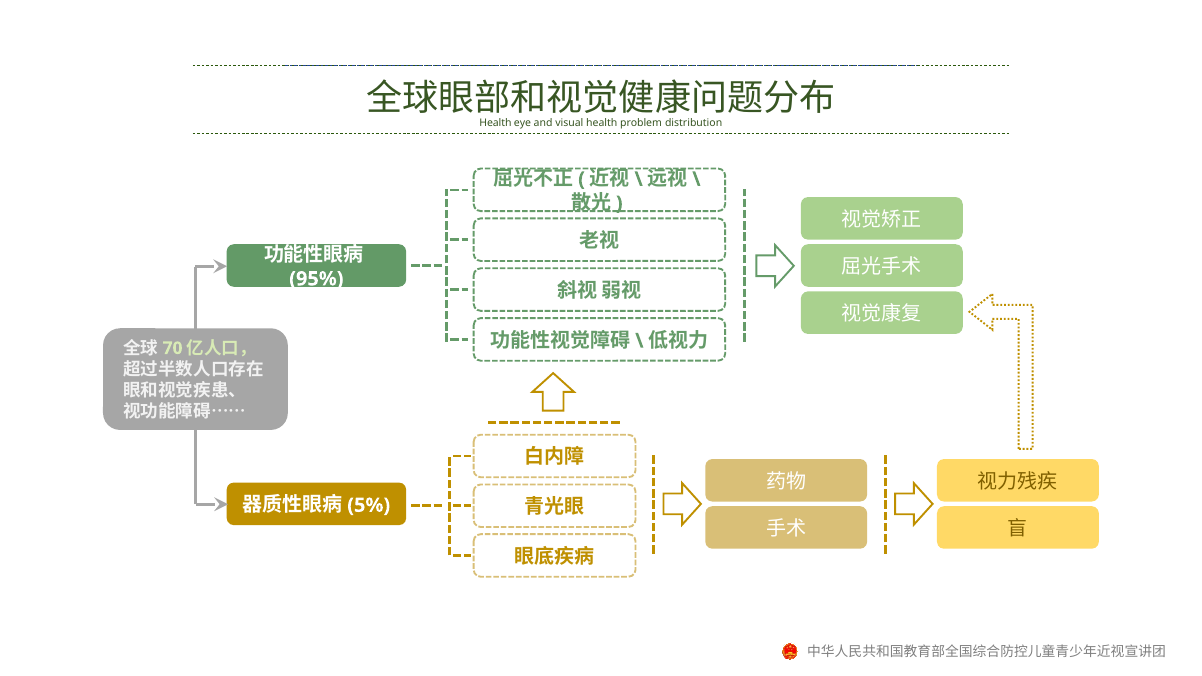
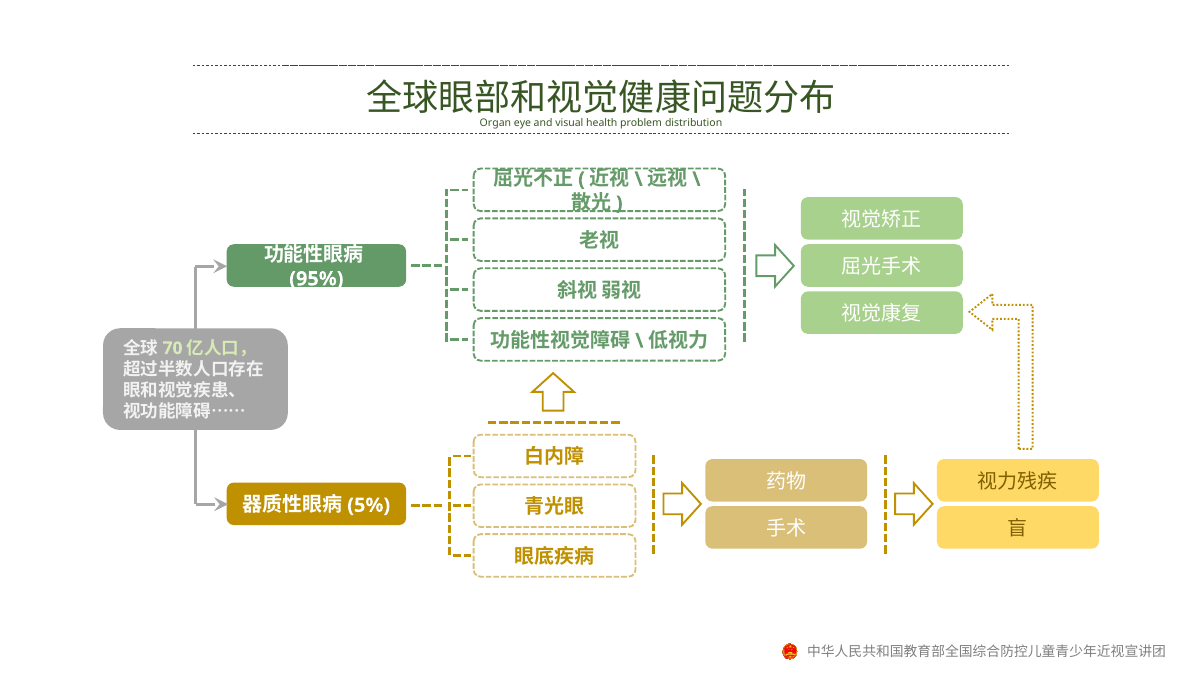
Health: Health -> Organ (495, 123)
